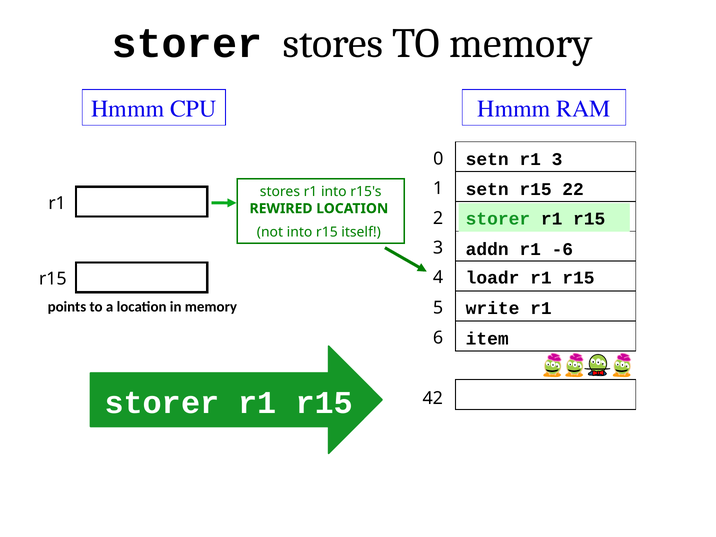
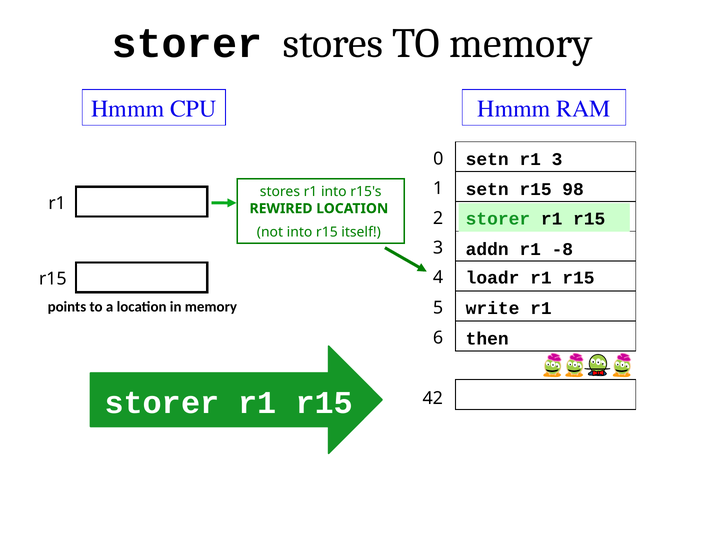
22: 22 -> 98 (573, 189)
-6: -6 -> -8 (562, 249)
item: item -> then (487, 339)
